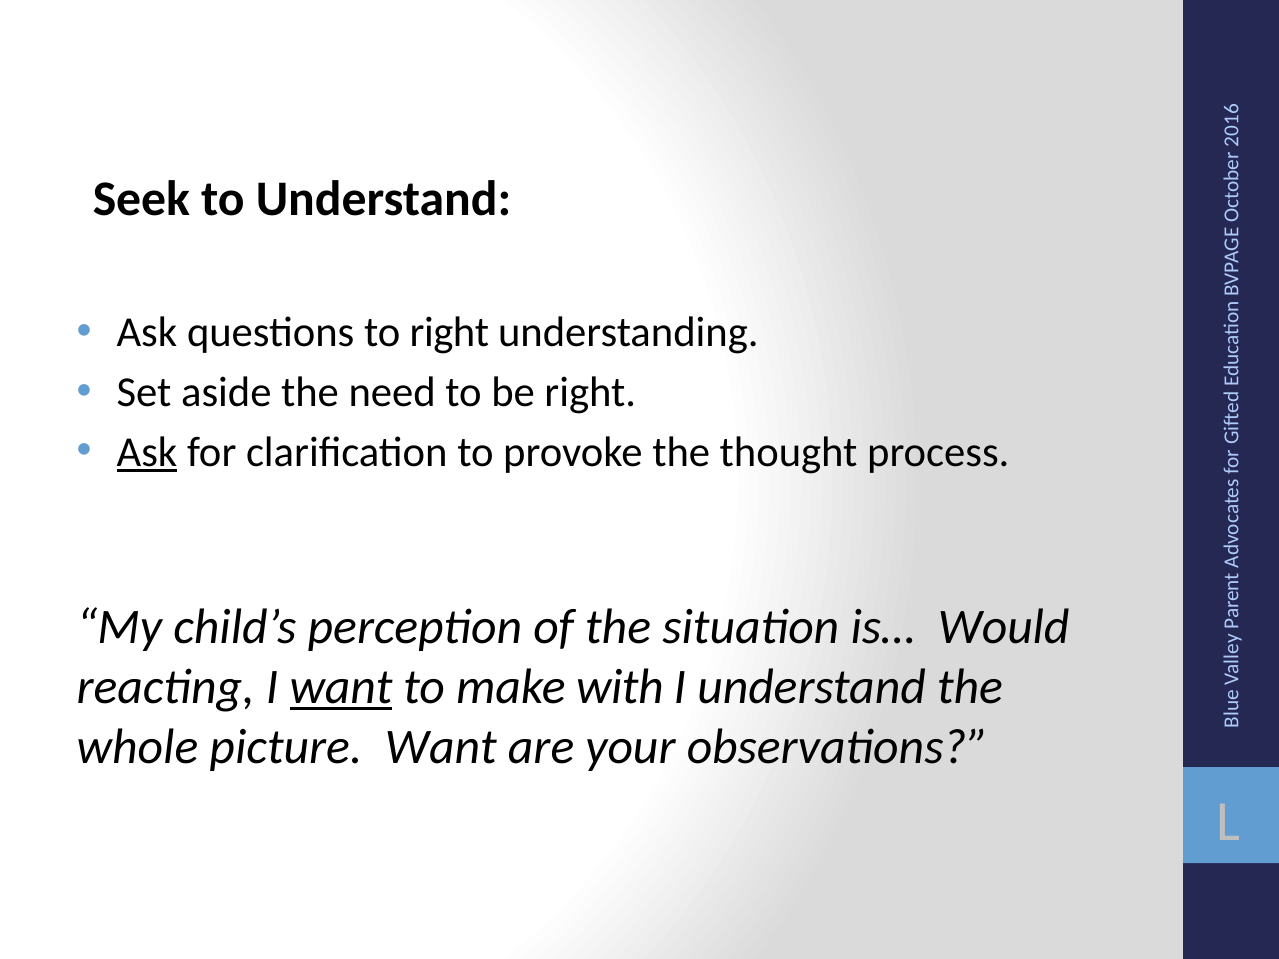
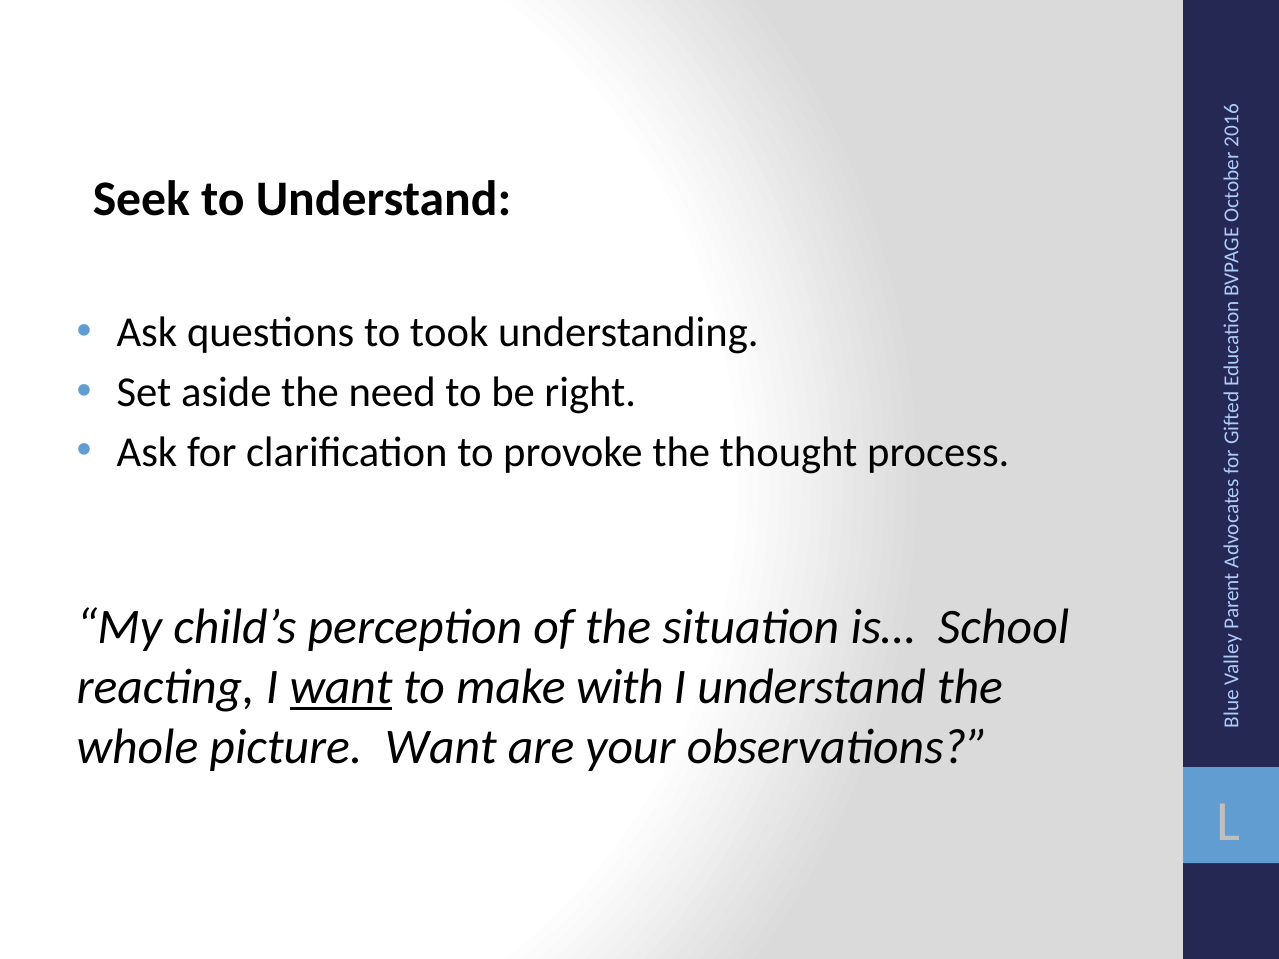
to right: right -> took (449, 333)
Ask underline: present -> none (147, 452)
Would: Would -> School (1004, 627)
